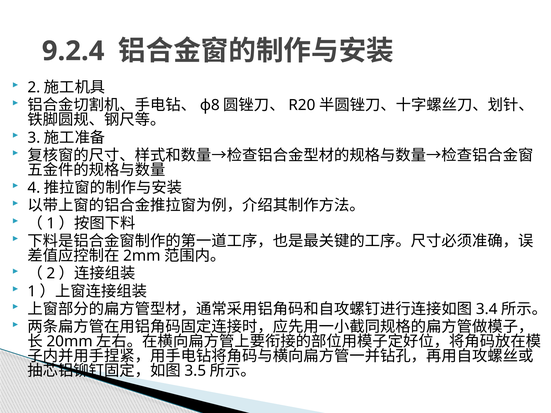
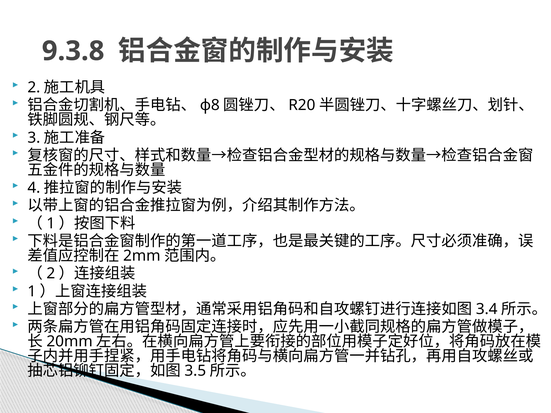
9.2.4: 9.2.4 -> 9.3.8 (73, 51)
